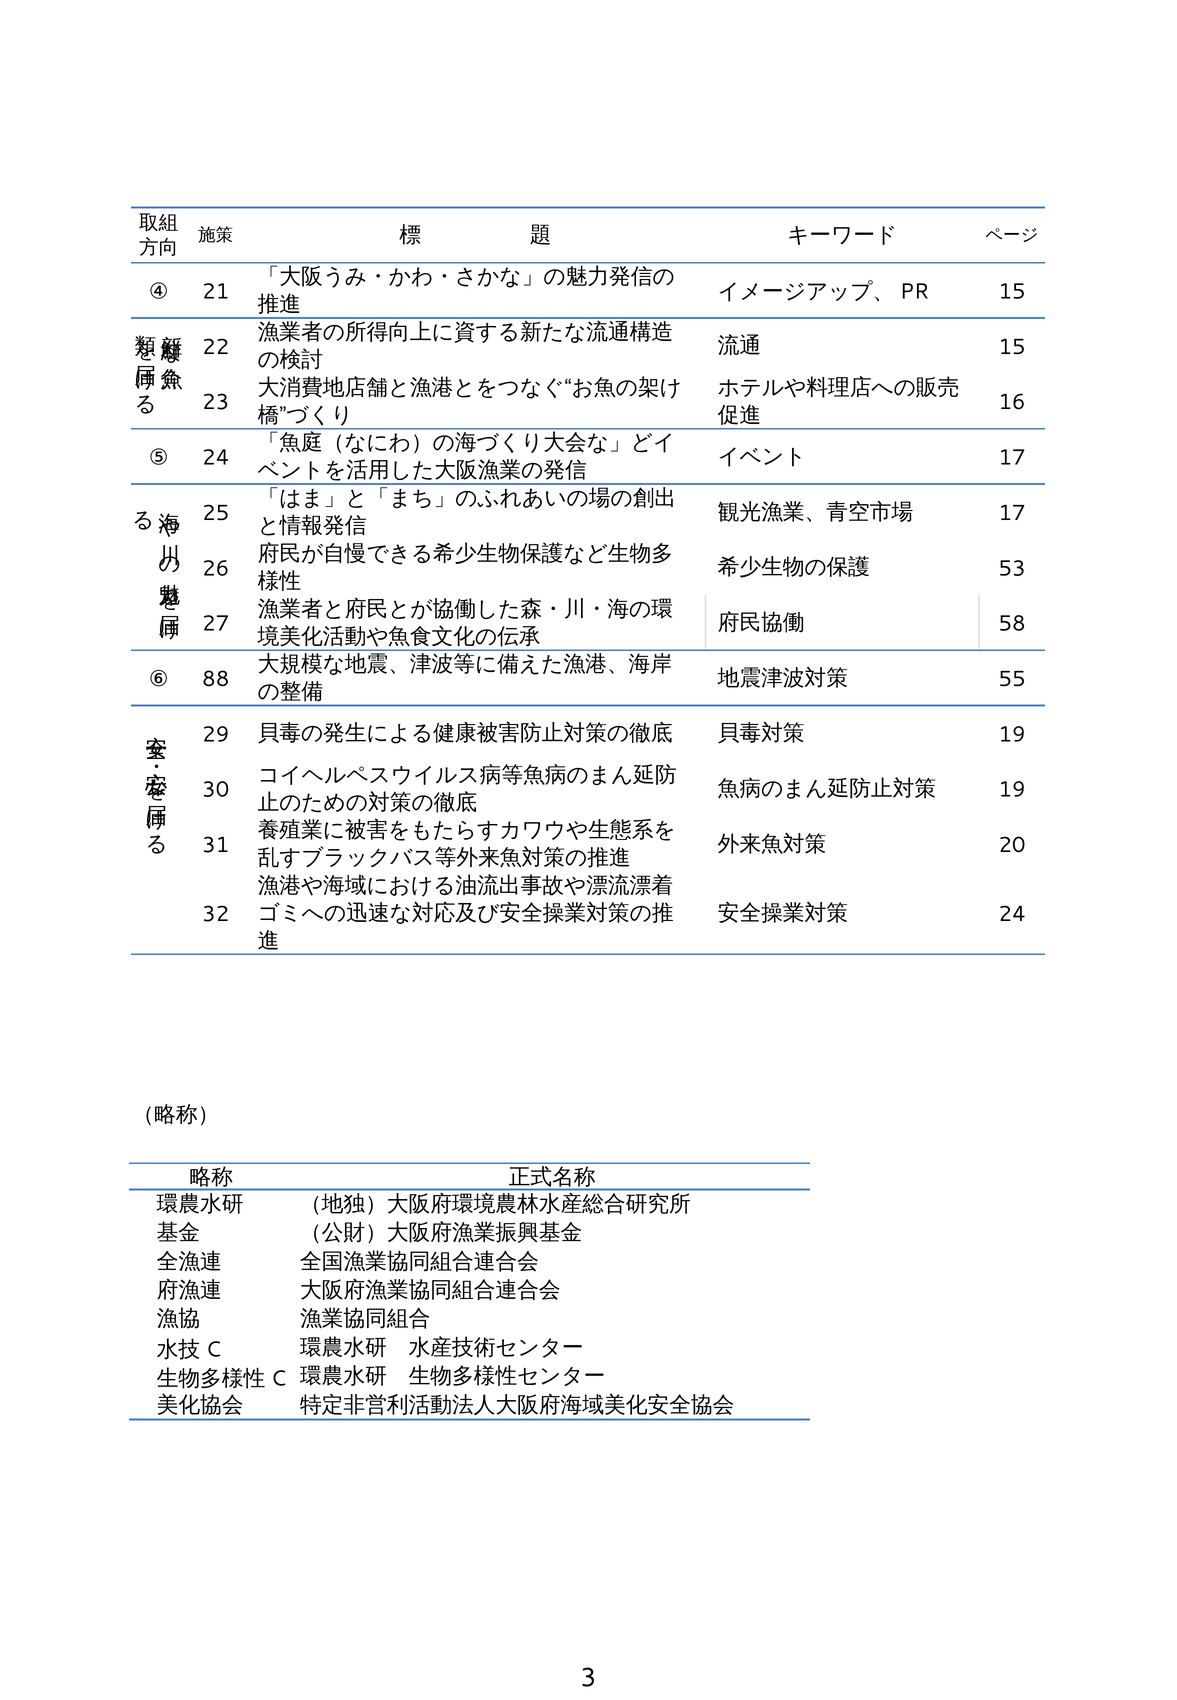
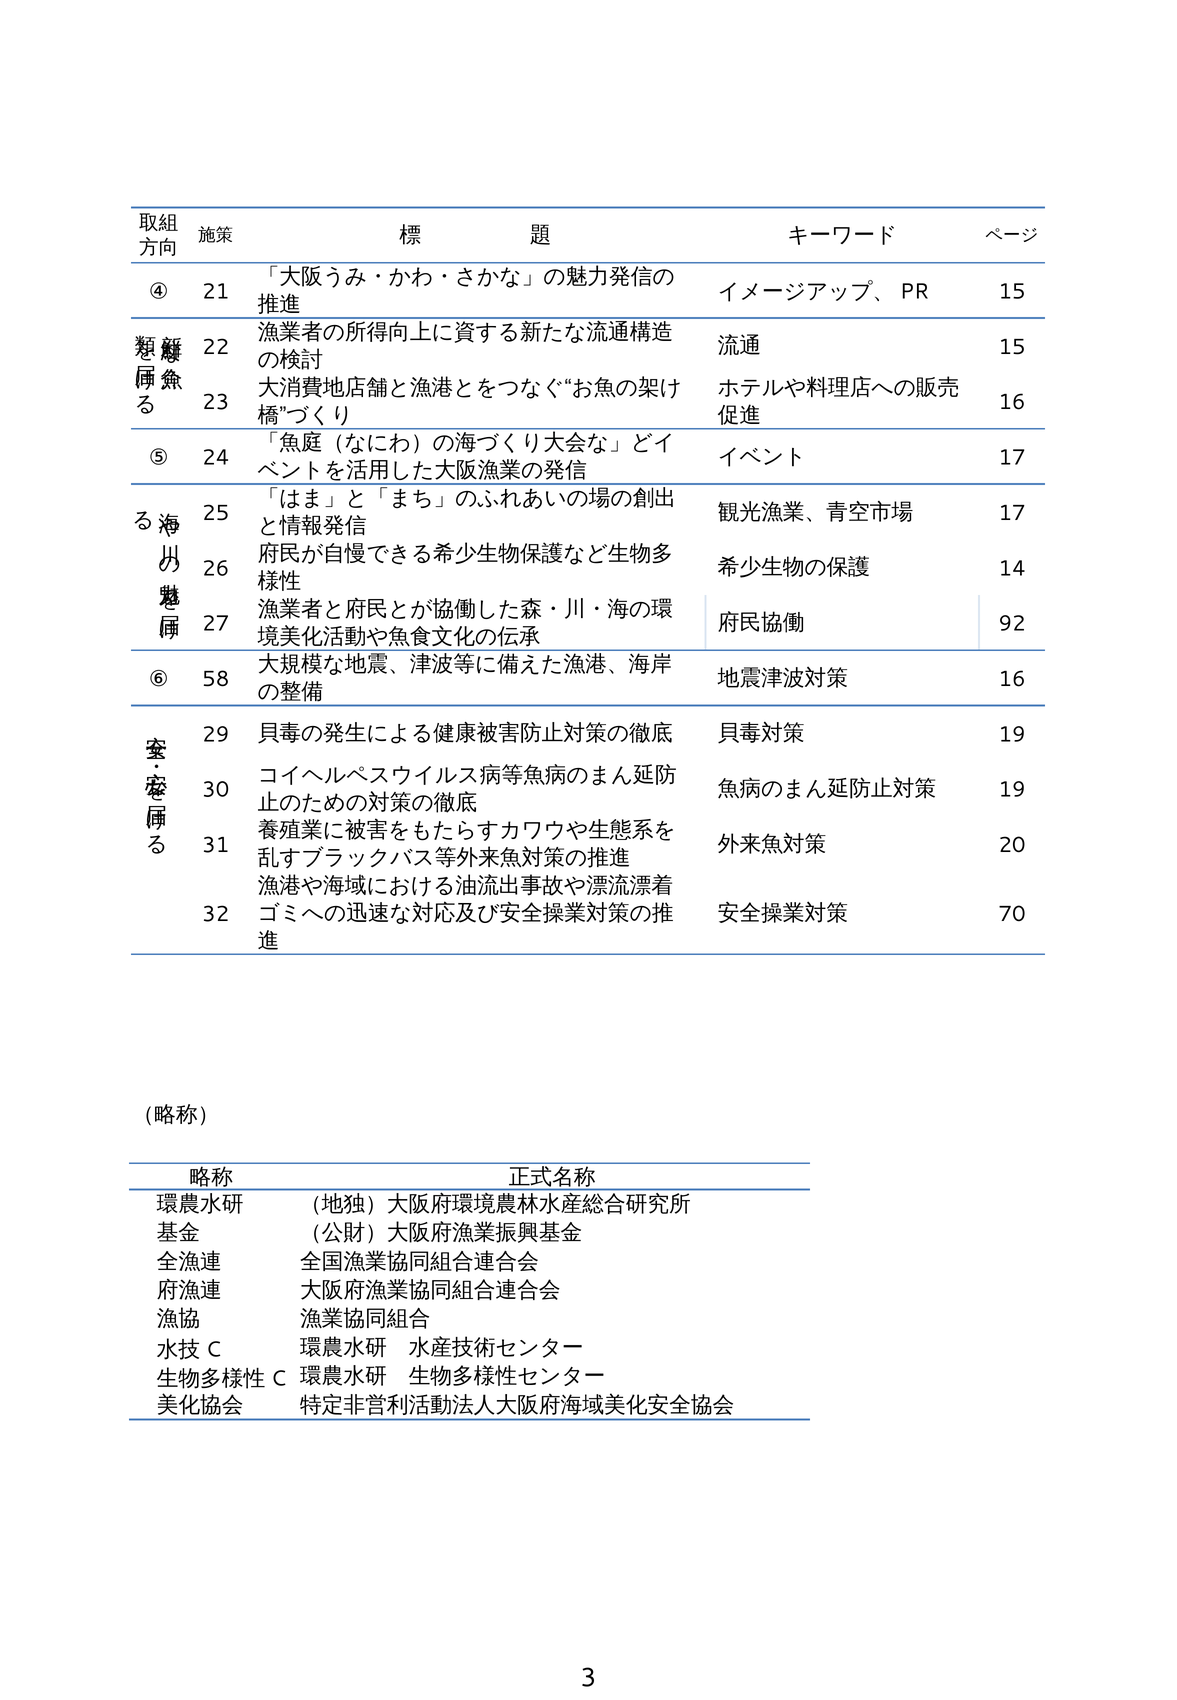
53: 53 -> 14 (1012, 568)
58: 58 -> 92 (1012, 624)
88: 88 -> 58 (216, 679)
55: 55 -> 16 (1012, 679)
24: 24 -> 70 (1012, 914)
